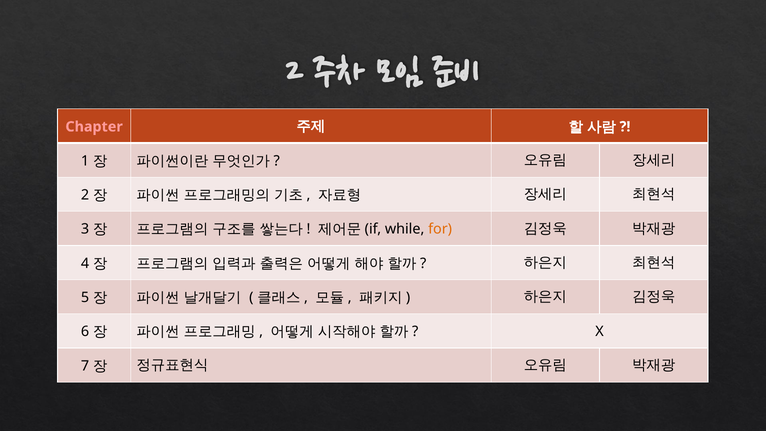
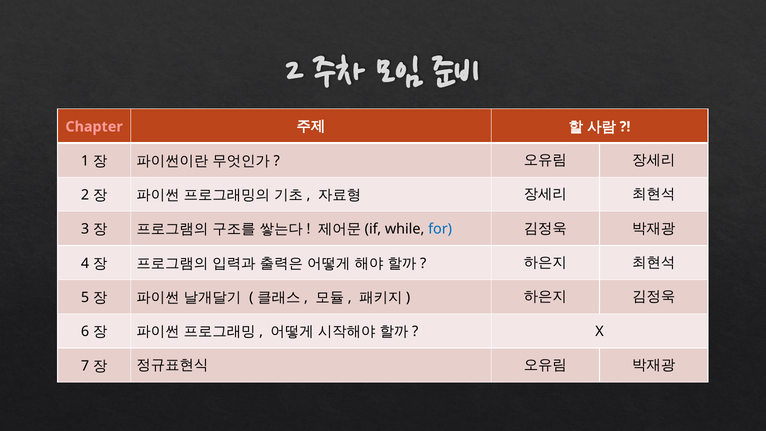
for colour: orange -> blue (440, 229)
